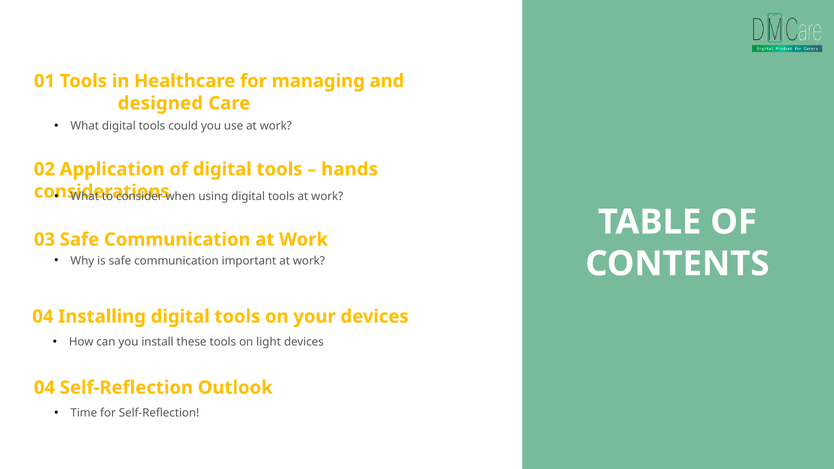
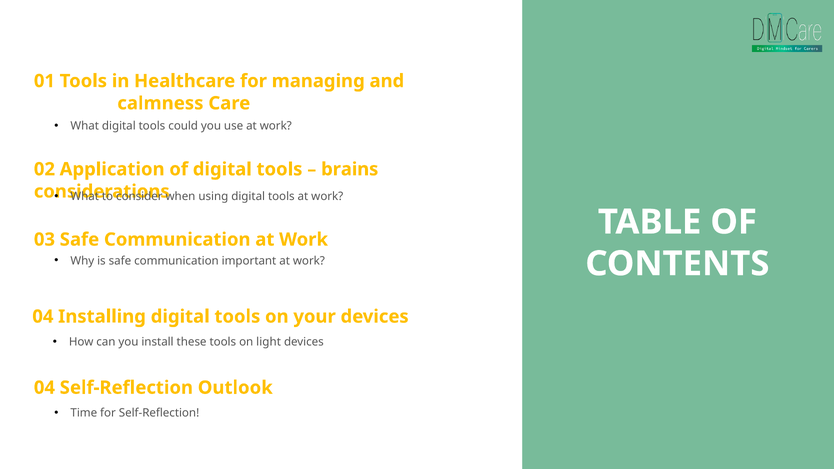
designed: designed -> calmness (160, 103)
hands: hands -> brains (350, 169)
